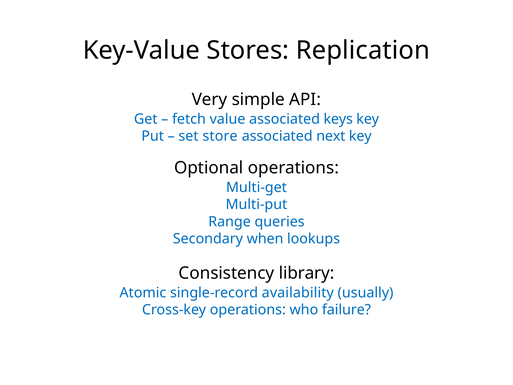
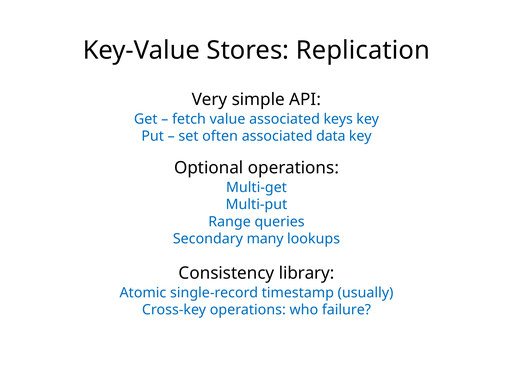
store: store -> often (220, 136)
next: next -> data (331, 136)
when: when -> many (265, 239)
availability: availability -> timestamp (298, 293)
